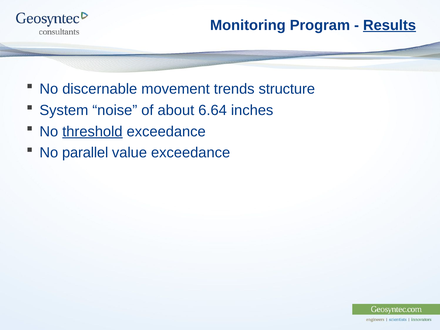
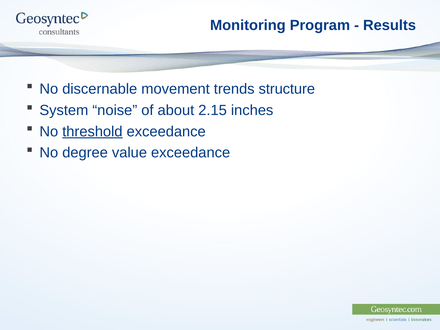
Results underline: present -> none (390, 25)
6.64: 6.64 -> 2.15 (213, 110)
parallel: parallel -> degree (85, 153)
